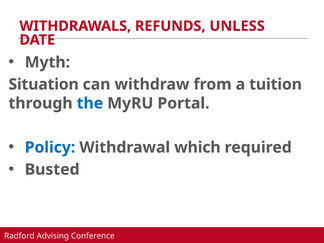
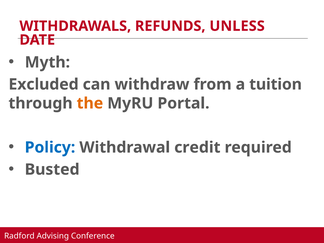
Situation: Situation -> Excluded (44, 84)
the colour: blue -> orange (90, 103)
which: which -> credit (197, 147)
